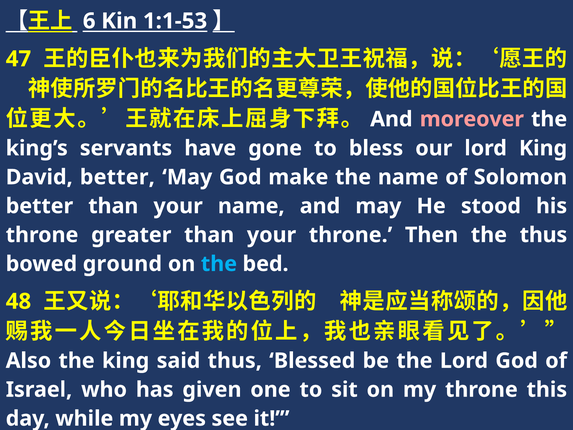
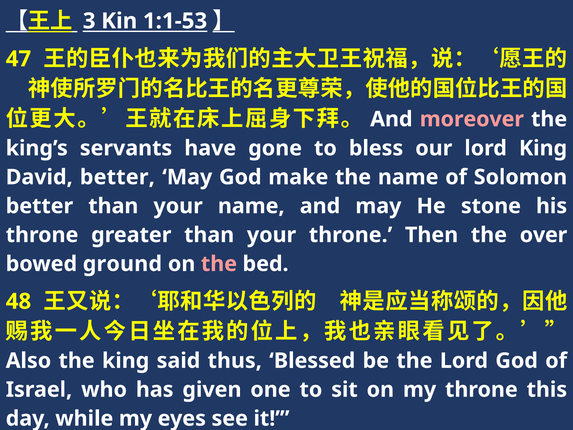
6: 6 -> 3 (89, 21)
stood: stood -> stone (491, 206)
the thus: thus -> over (543, 235)
the colour: light blue -> pink (219, 264)
